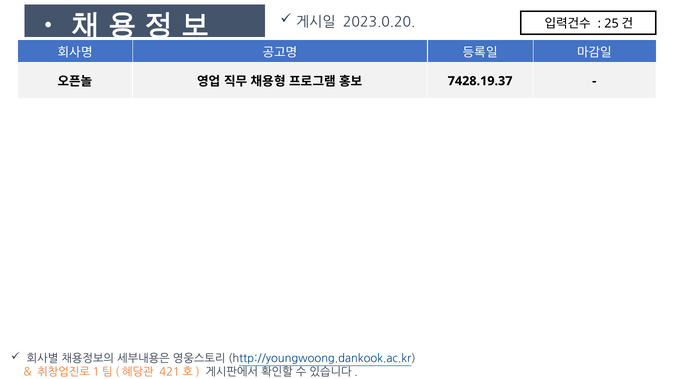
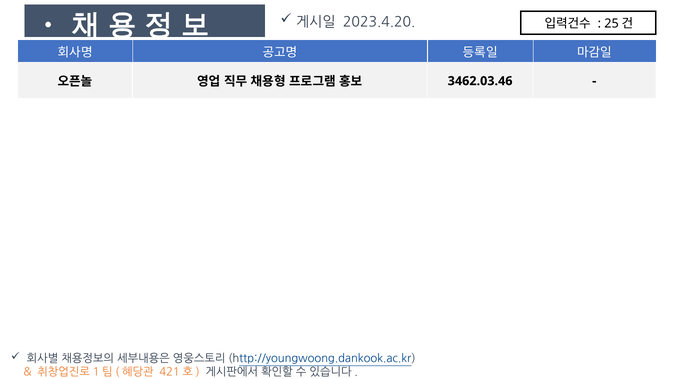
2023.0.20: 2023.0.20 -> 2023.4.20 (379, 22)
7428.19.37: 7428.19.37 -> 3462.03.46 (480, 81)
